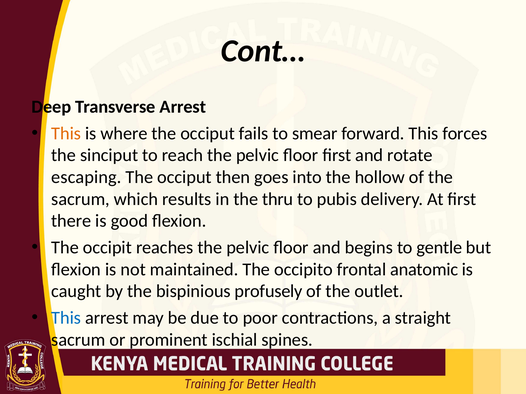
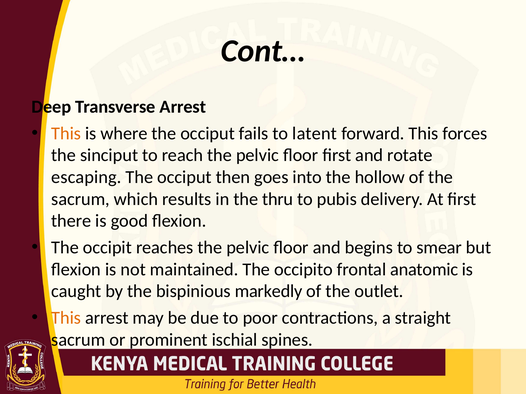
smear: smear -> latent (315, 134)
gentle: gentle -> smear (439, 248)
profusely: profusely -> markedly (269, 292)
This colour: blue -> orange (66, 318)
